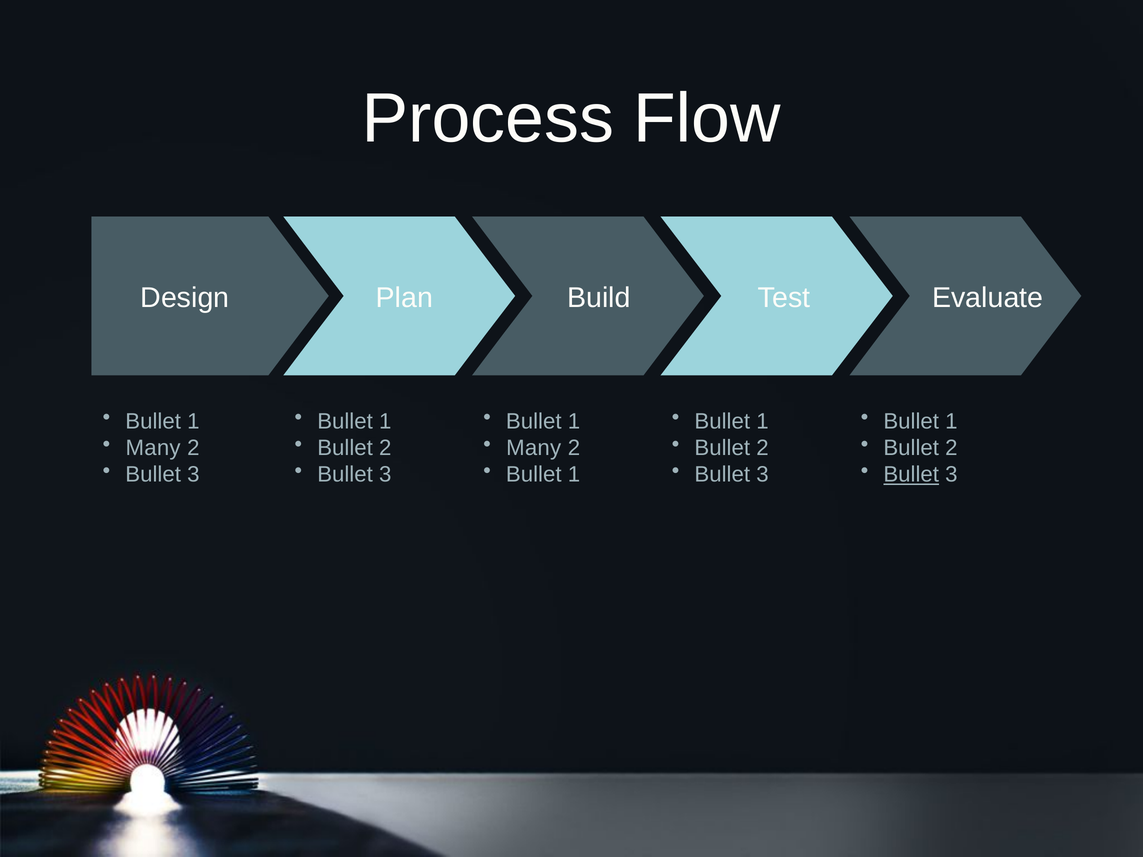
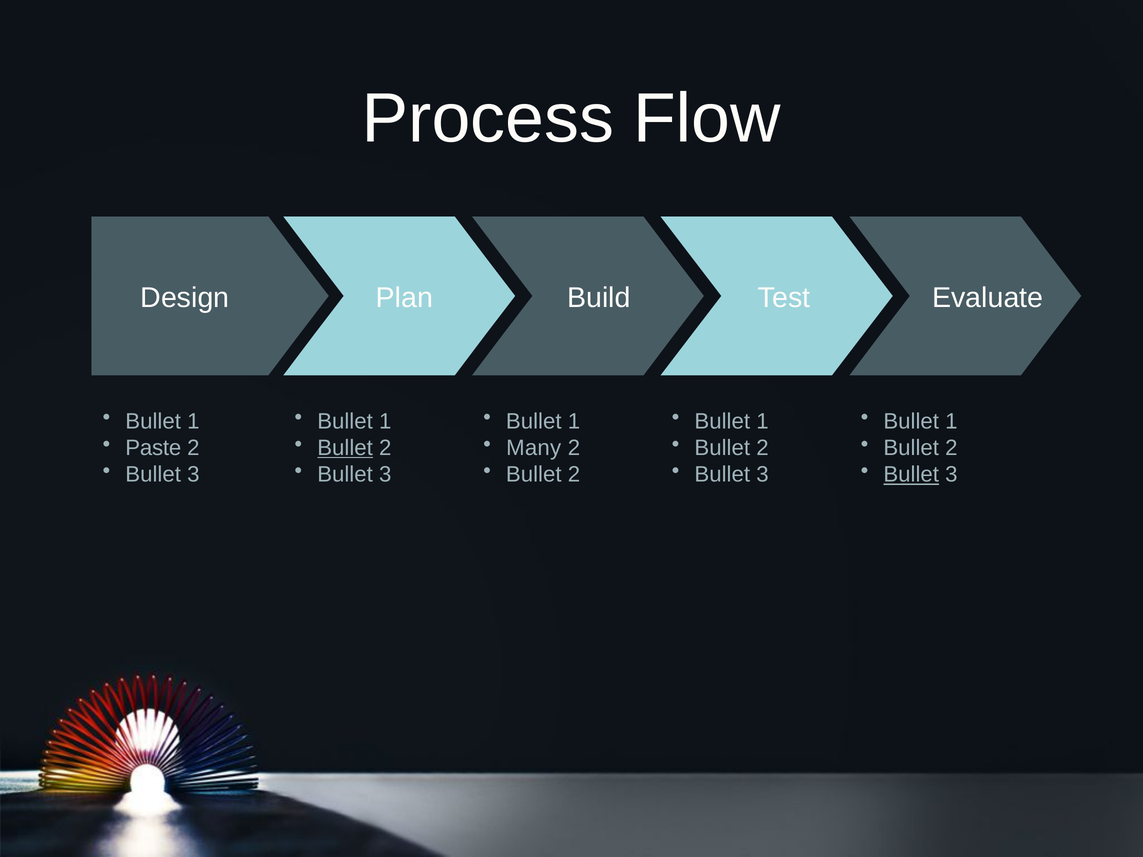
Many: Many -> Paste (153, 448)
Bullet underline: none -> present (345, 448)
1: 1 -> 2 (574, 475)
